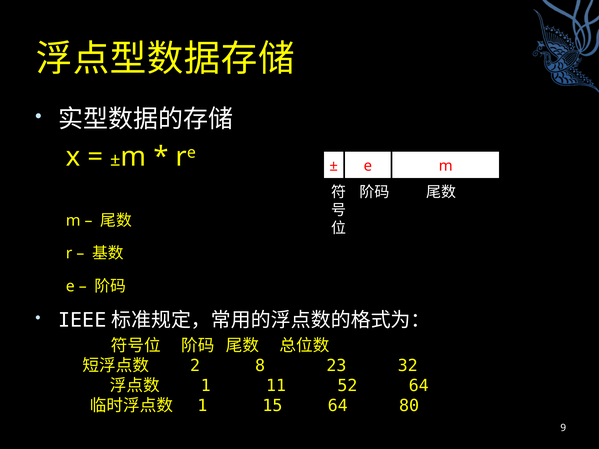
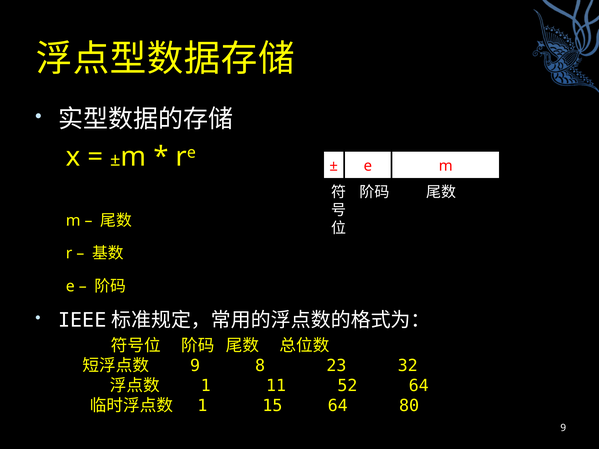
2: 2 -> 9 (195, 366)
